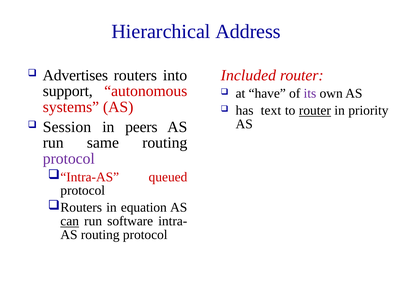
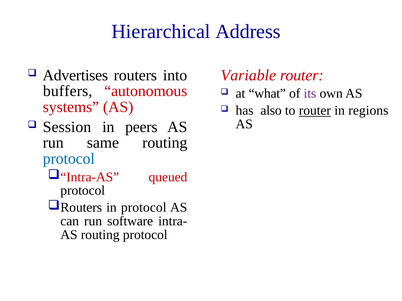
Included: Included -> Variable (248, 76)
support: support -> buffers (68, 91)
have: have -> what (267, 94)
text: text -> also (271, 111)
priority: priority -> regions (368, 111)
protocol colour: purple -> blue (69, 159)
in equation: equation -> protocol (144, 208)
can underline: present -> none (70, 222)
